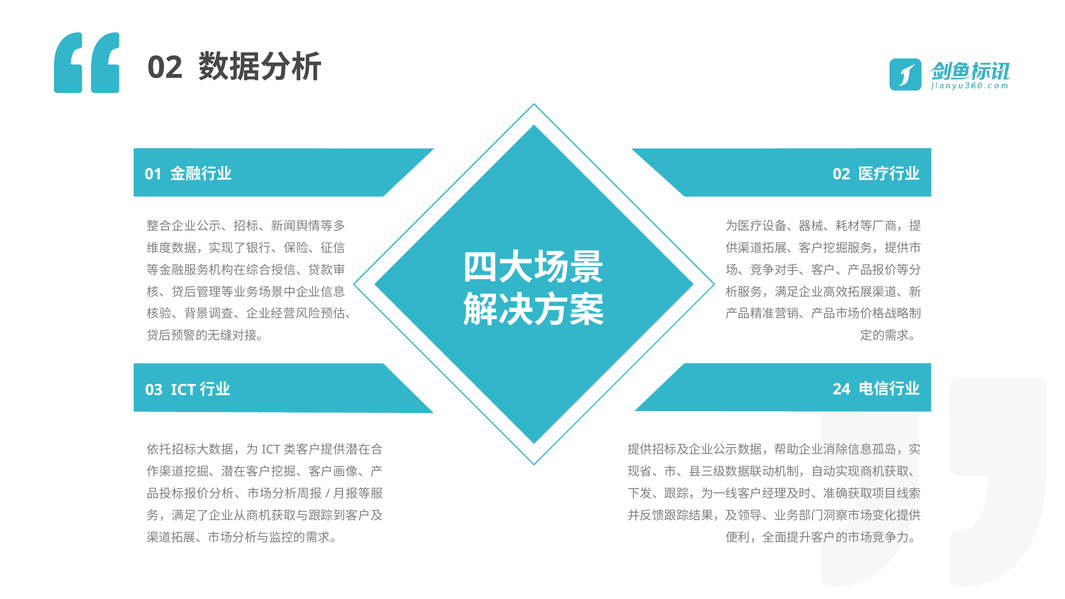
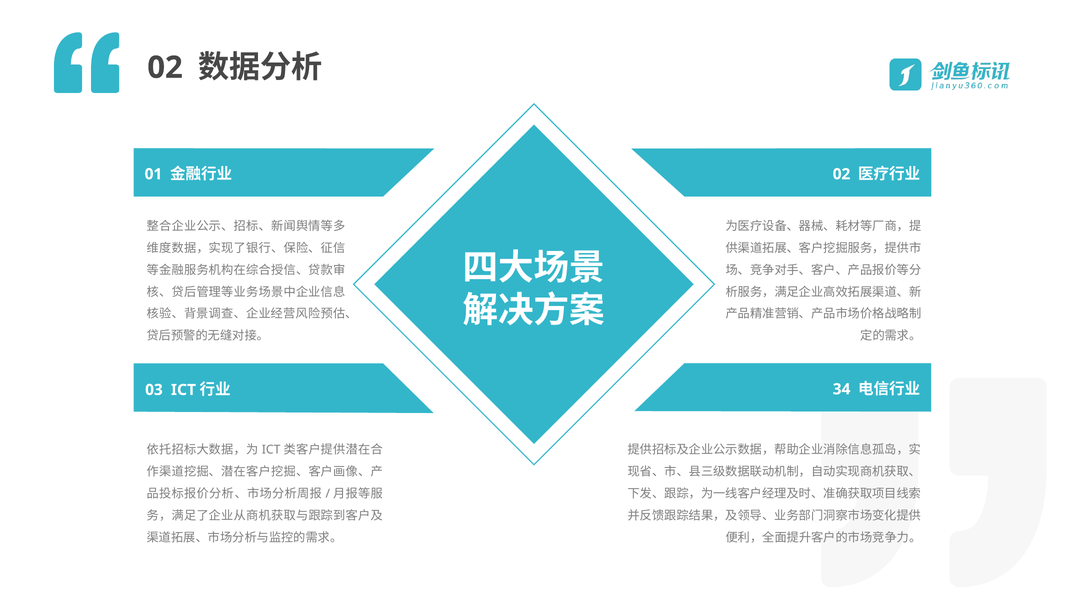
24: 24 -> 34 (842, 389)
